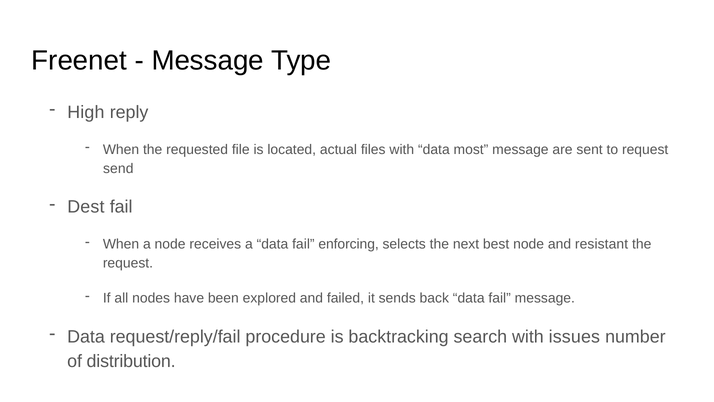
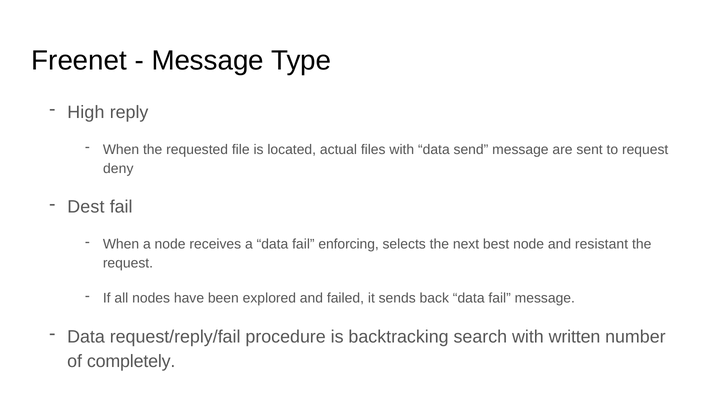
most: most -> send (471, 149)
send: send -> deny (118, 169)
issues: issues -> written (575, 337)
distribution: distribution -> completely (131, 361)
